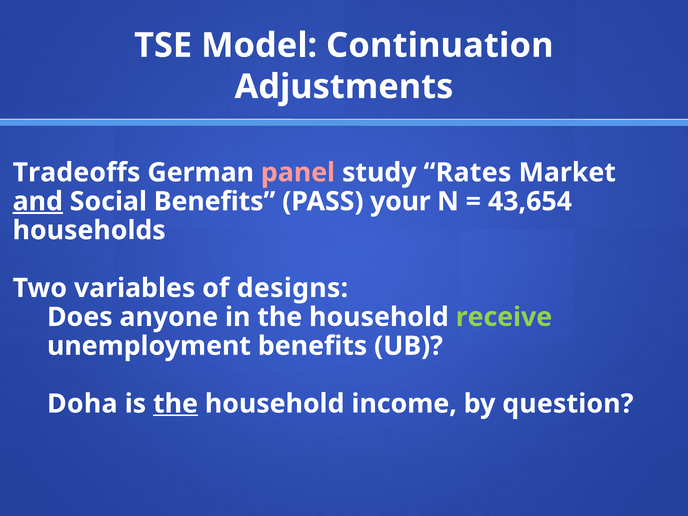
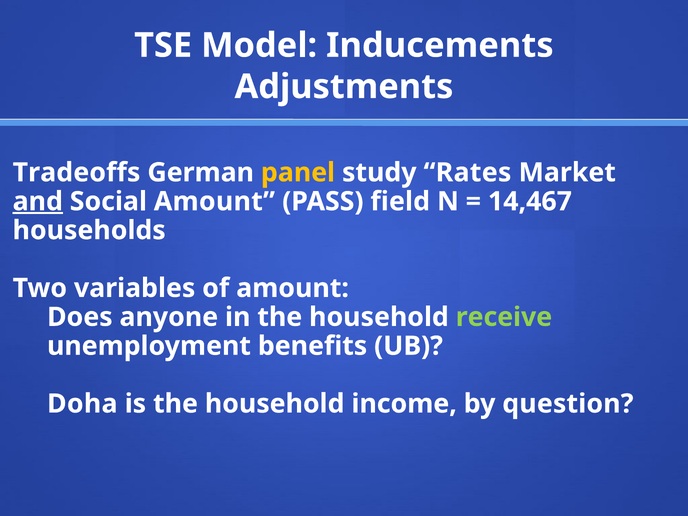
Continuation: Continuation -> Inducements (440, 45)
panel colour: pink -> yellow (298, 173)
Social Benefits: Benefits -> Amount (214, 201)
your: your -> field (400, 201)
43,654: 43,654 -> 14,467 (530, 201)
of designs: designs -> amount (293, 288)
the underline: present -> none (176, 404)
